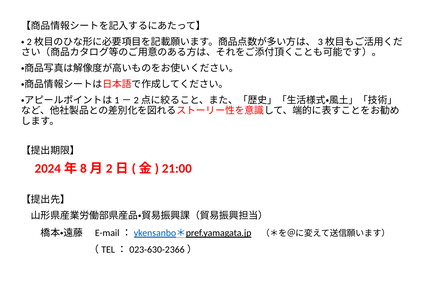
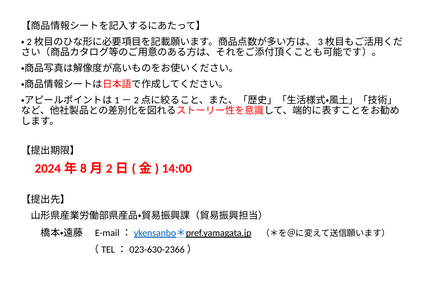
21:00: 21:00 -> 14:00 (177, 169)
